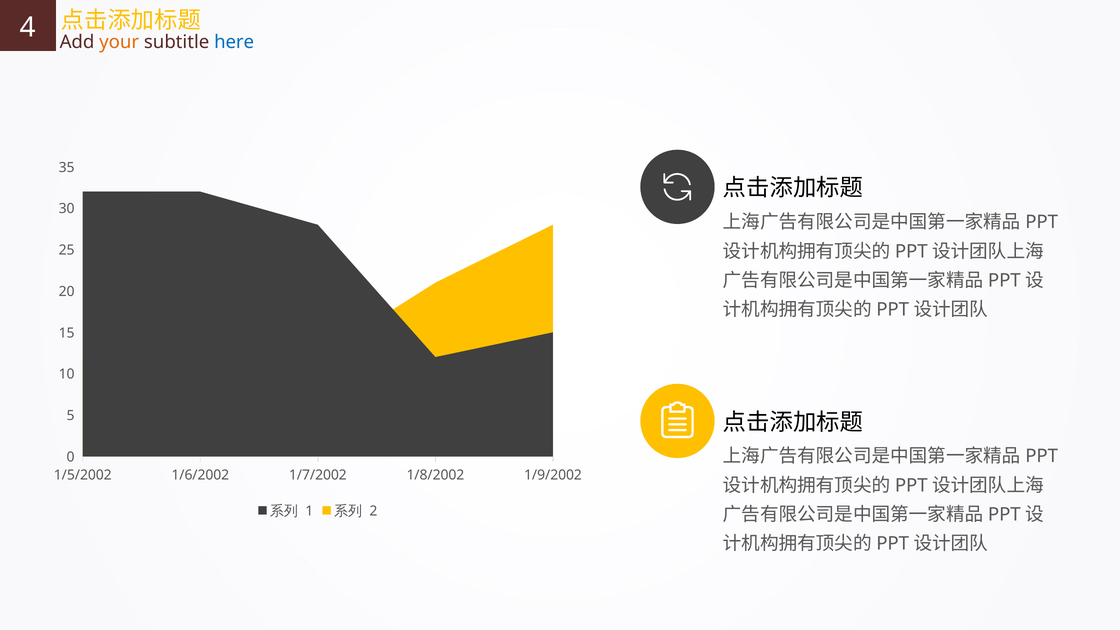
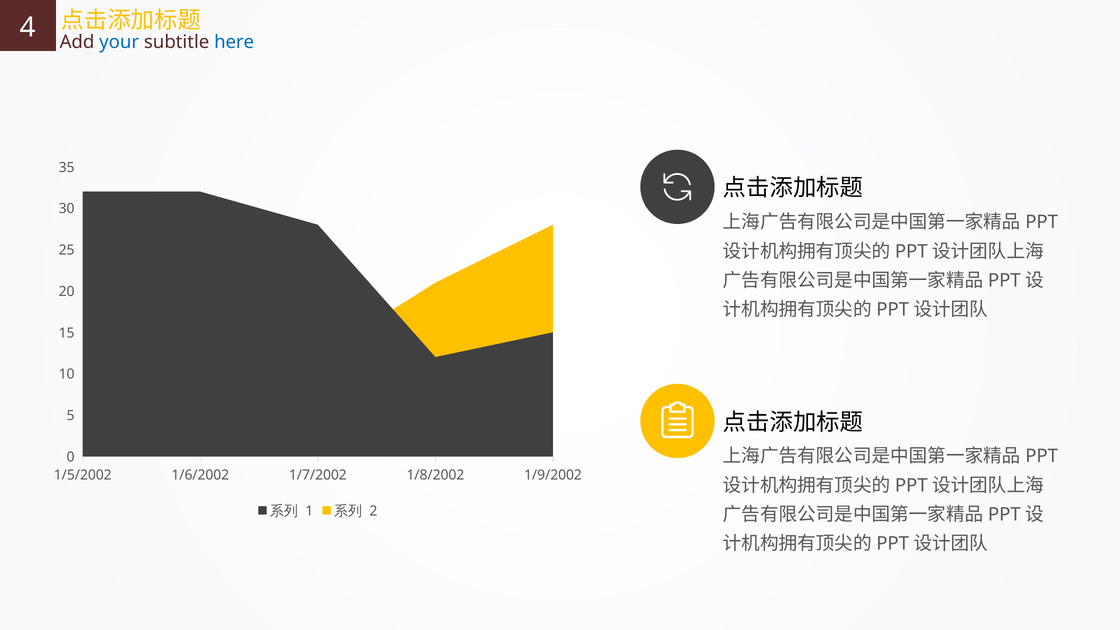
your colour: orange -> blue (119, 42)
